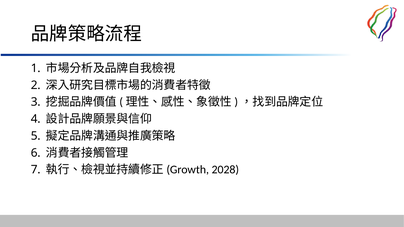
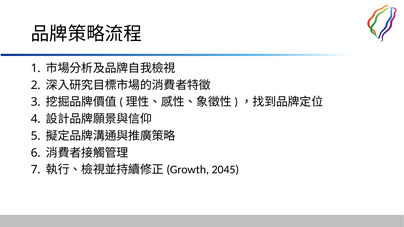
2028: 2028 -> 2045 (225, 170)
